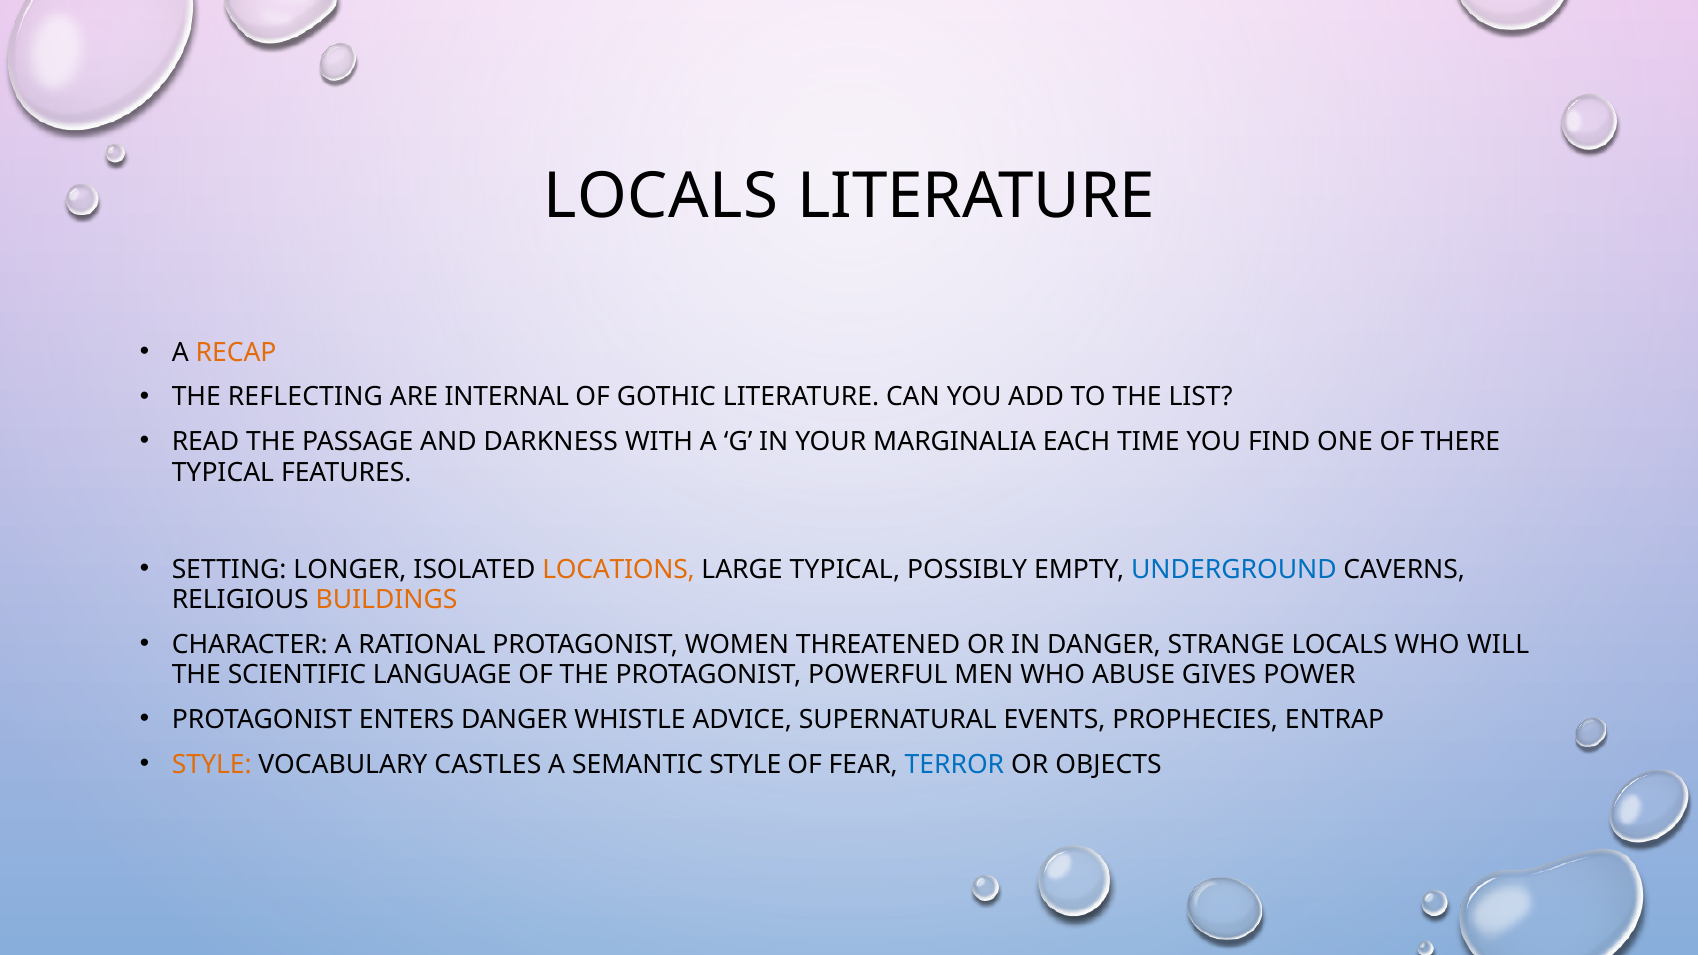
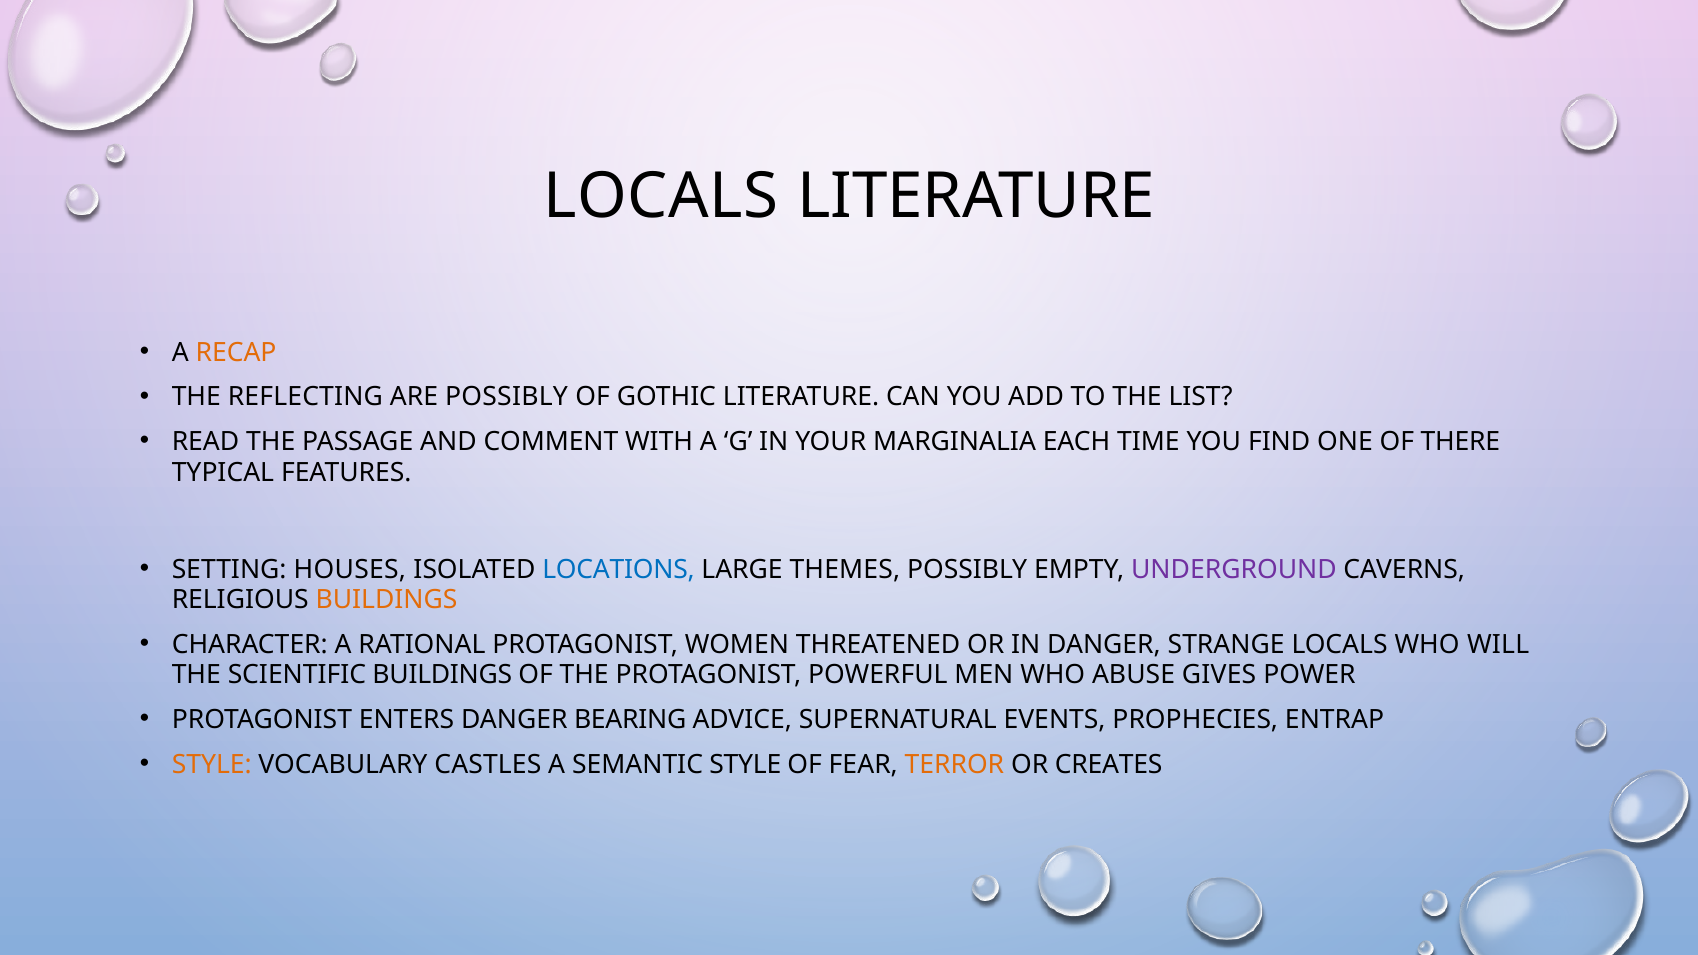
ARE INTERNAL: INTERNAL -> POSSIBLY (507, 397)
DARKNESS: DARKNESS -> COMMENT (551, 442)
LONGER: LONGER -> HOUSES (350, 569)
LOCATIONS colour: orange -> blue (619, 569)
LARGE TYPICAL: TYPICAL -> THEMES (845, 569)
UNDERGROUND colour: blue -> purple (1234, 569)
SCIENTIFIC LANGUAGE: LANGUAGE -> BUILDINGS (442, 675)
WHISTLE: WHISTLE -> BEARING (630, 720)
TERROR colour: blue -> orange (954, 764)
OBJECTS: OBJECTS -> CREATES (1109, 764)
